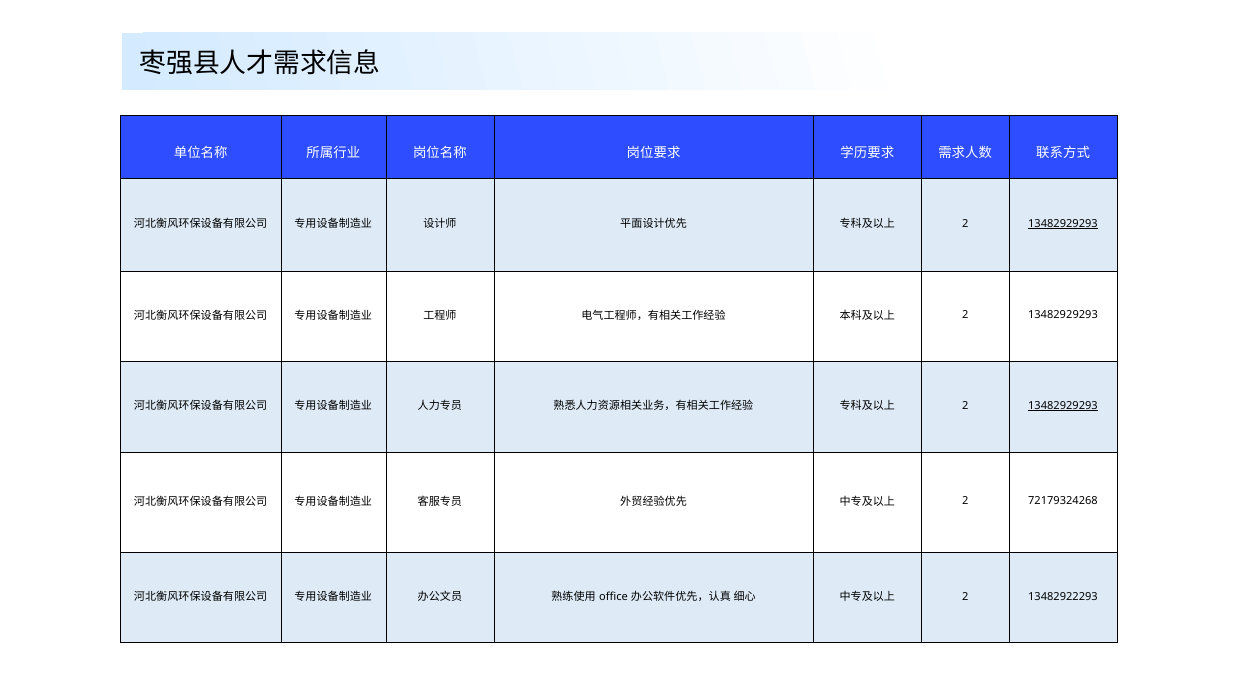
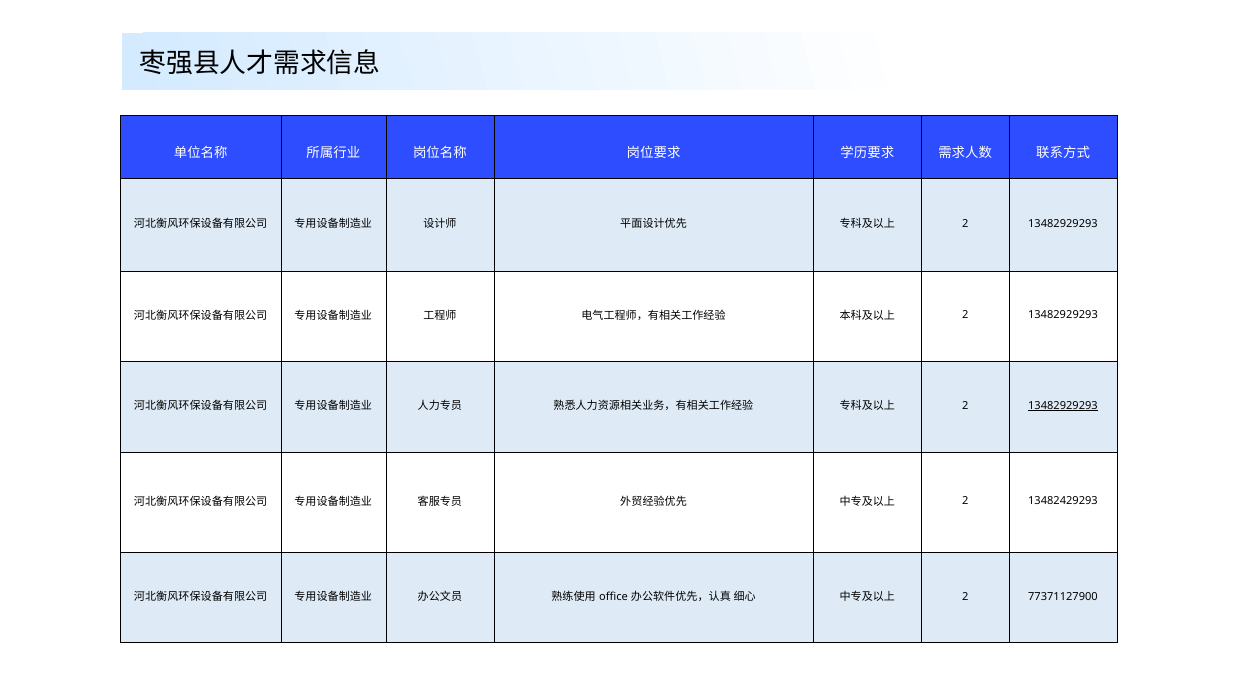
13482929293 underline: present -> none (1063, 224)
72179324268: 72179324268 -> 13482429293 (1063, 501)
13482922293: 13482922293 -> 77371127900 (1063, 596)
